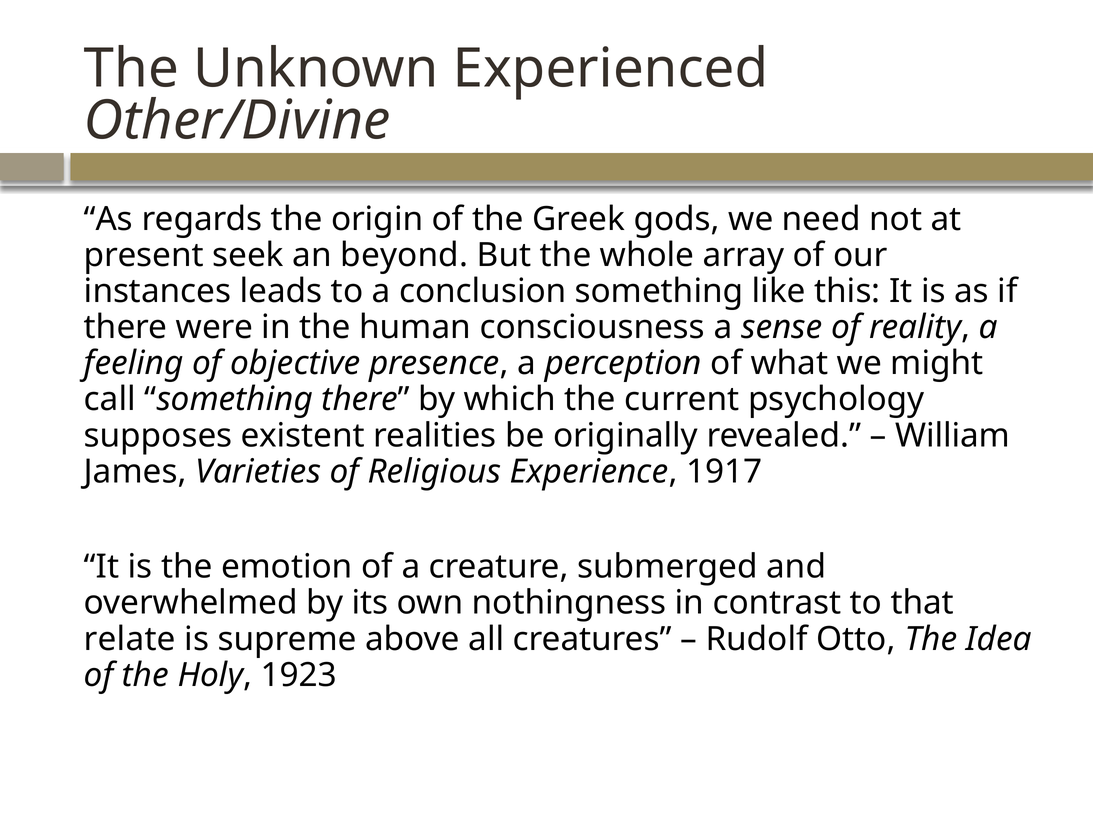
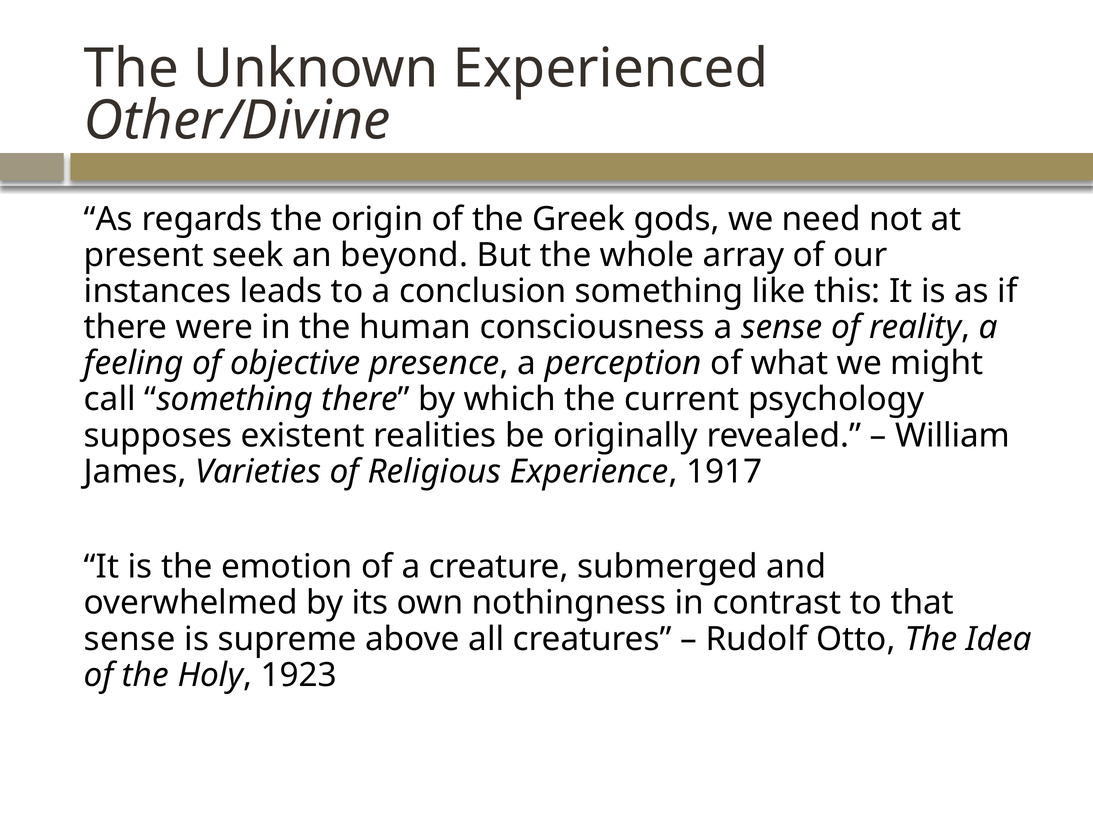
relate: relate -> sense (130, 639)
